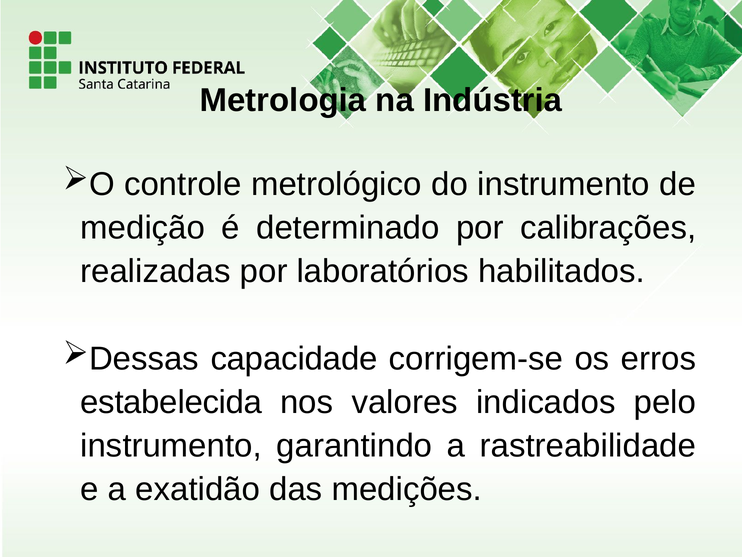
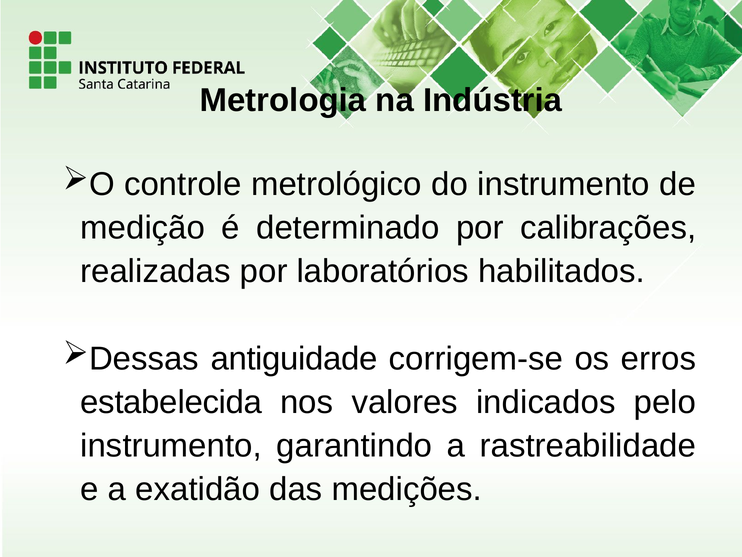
capacidade: capacidade -> antiguidade (294, 358)
